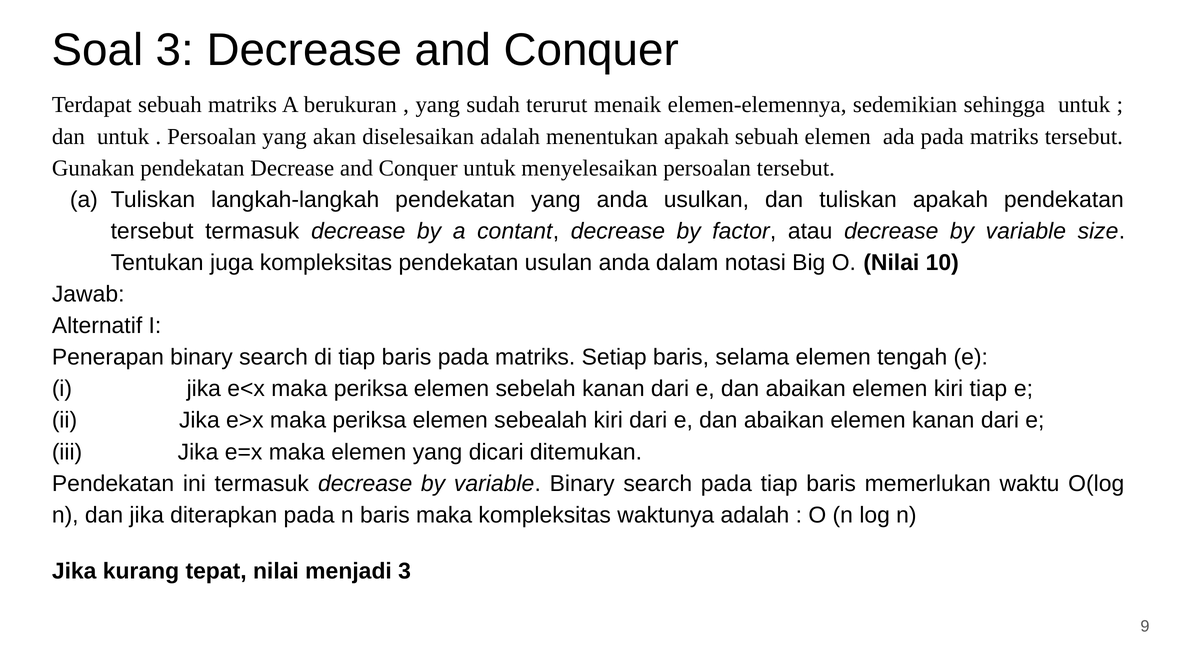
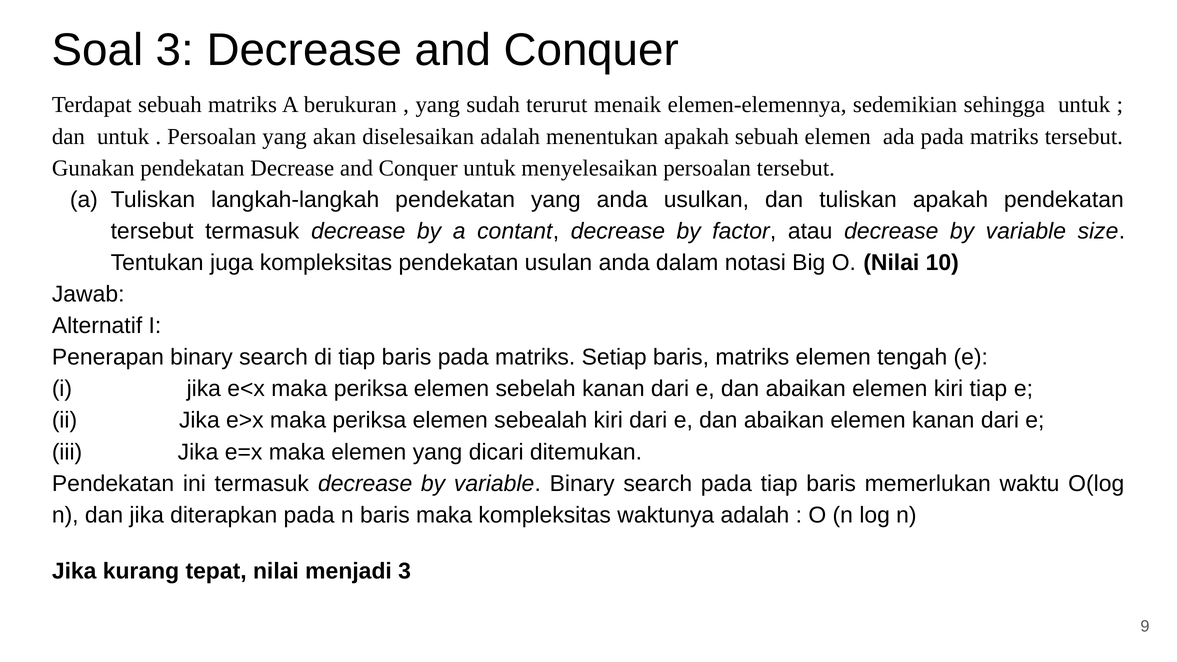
baris selama: selama -> matriks (752, 357)
